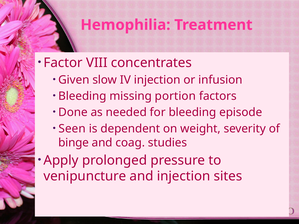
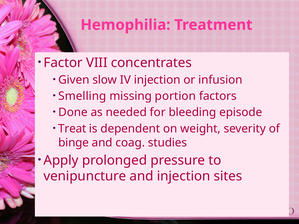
Bleeding: Bleeding -> Smelling (82, 96)
Seen: Seen -> Treat (72, 129)
